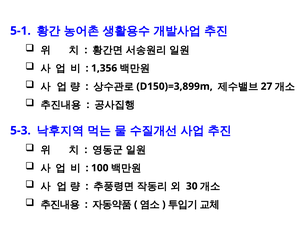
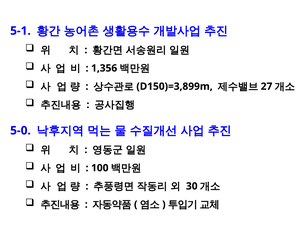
5-3: 5-3 -> 5-0 (20, 131)
